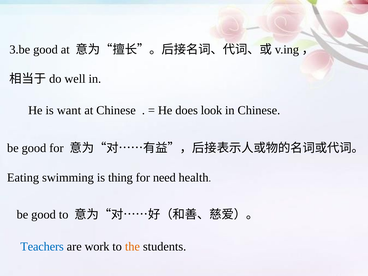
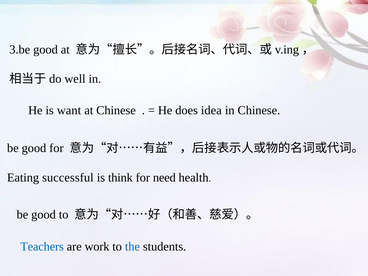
look: look -> idea (211, 110)
swimming: swimming -> successful (68, 177)
thing: thing -> think (120, 177)
the colour: orange -> blue (132, 247)
